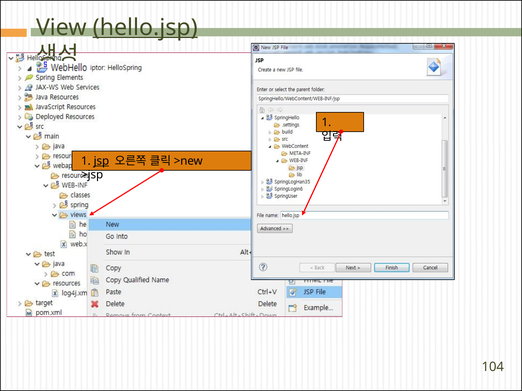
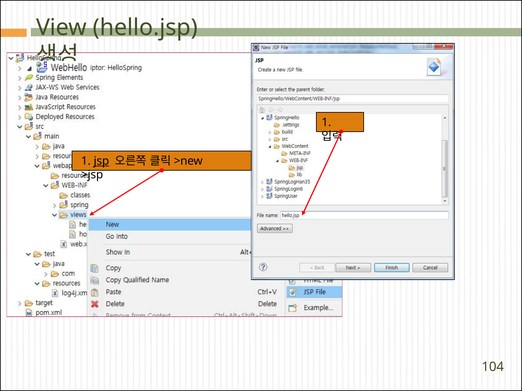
hello.jsp underline: present -> none (145, 28)
